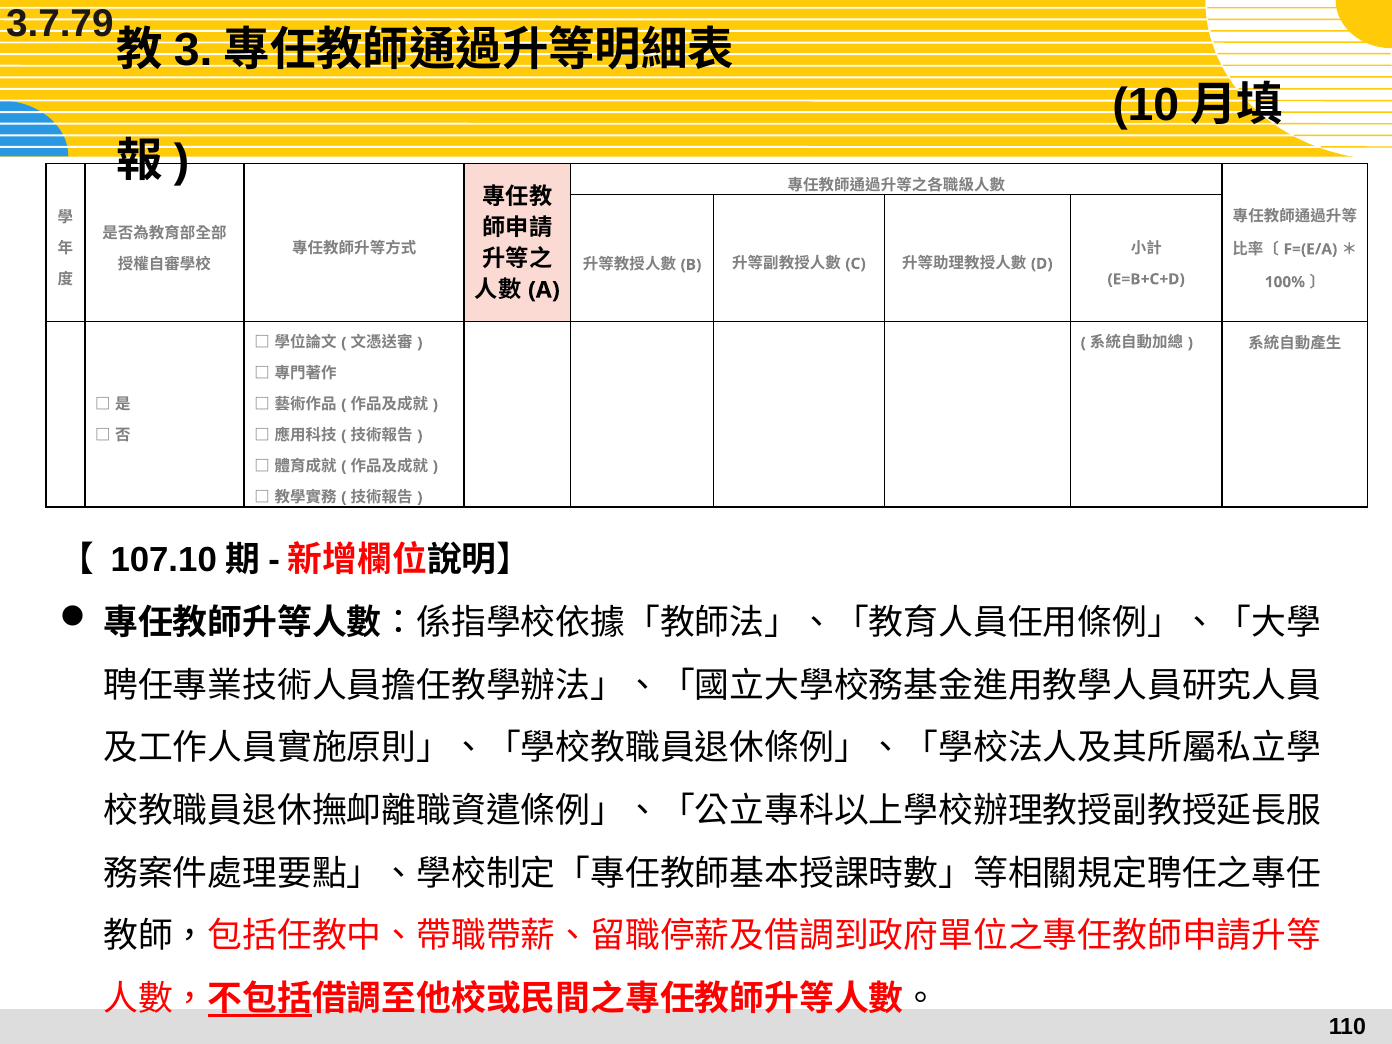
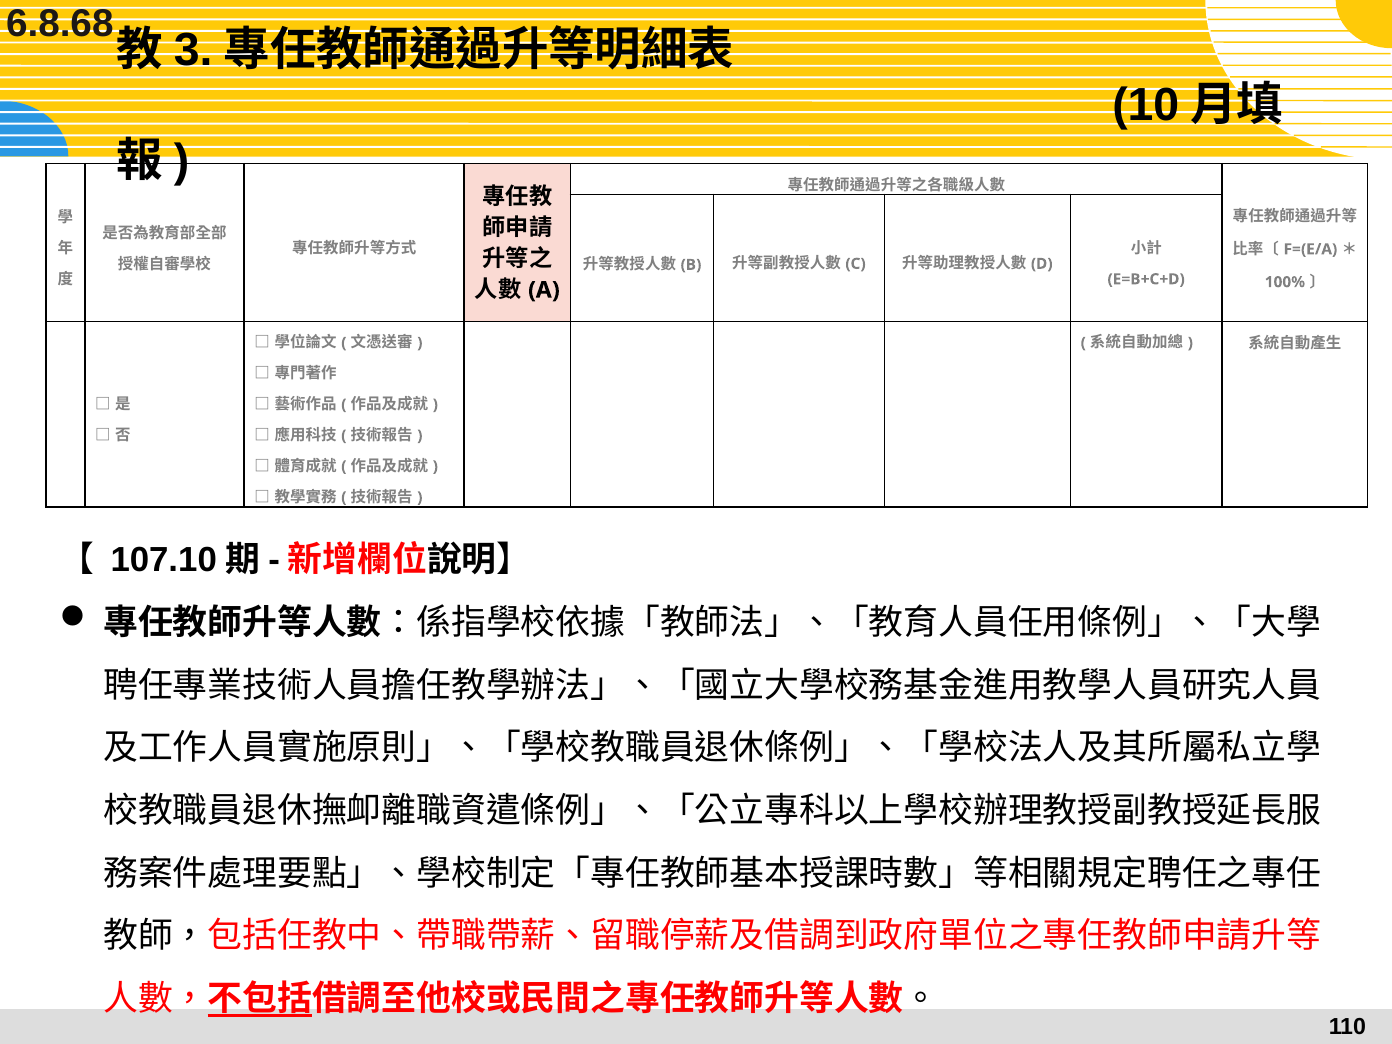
3.7.79: 3.7.79 -> 6.8.68 (60, 23)
